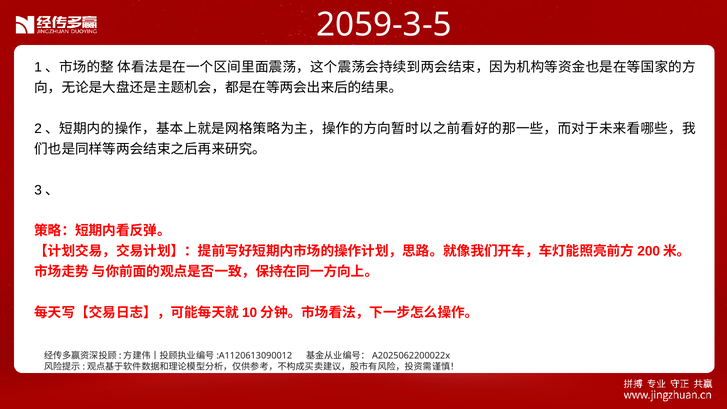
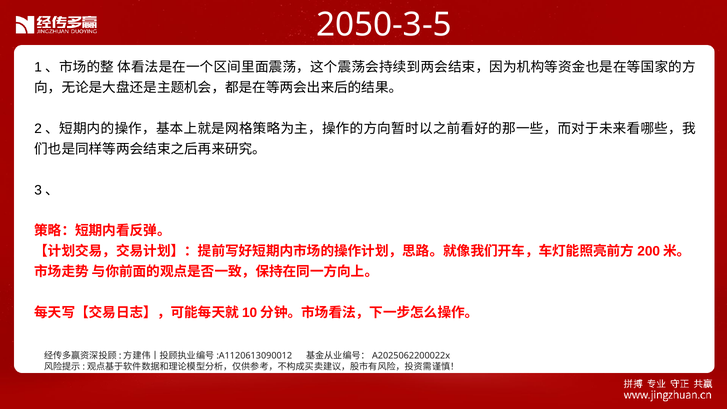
2059-3-5: 2059-3-5 -> 2050-3-5 (384, 25)
